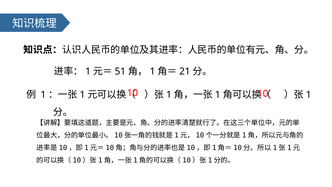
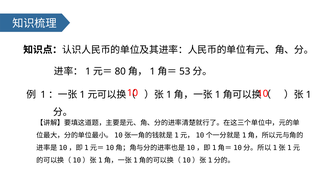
51: 51 -> 80 (120, 71)
21: 21 -> 53 (185, 71)
